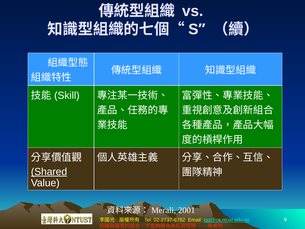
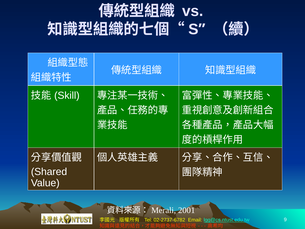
Shared underline: present -> none (49, 172)
